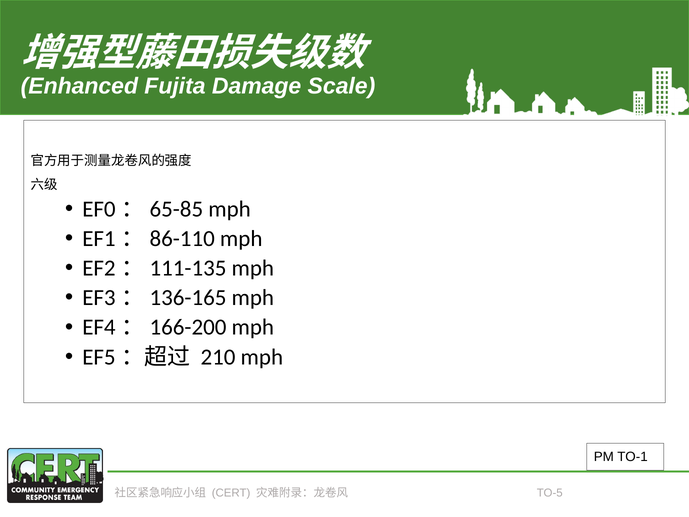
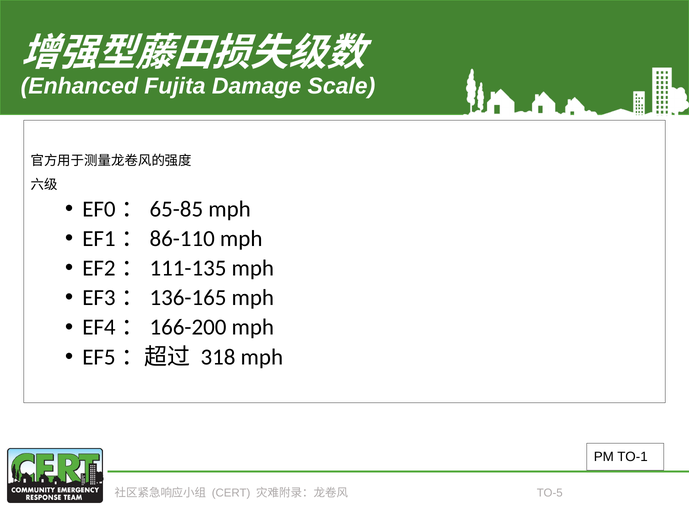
210: 210 -> 318 (218, 357)
